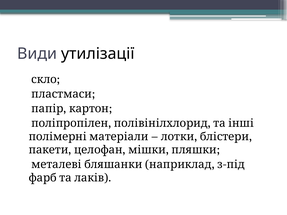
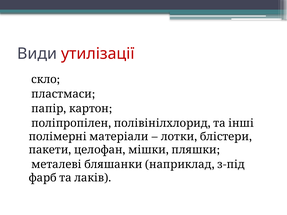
утилізації colour: black -> red (98, 54)
